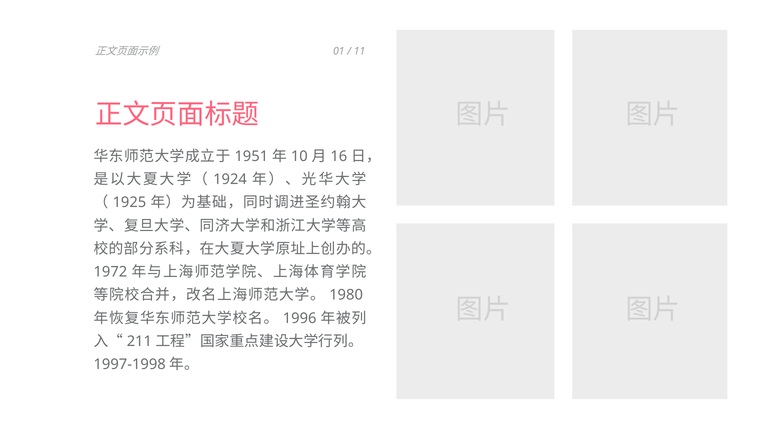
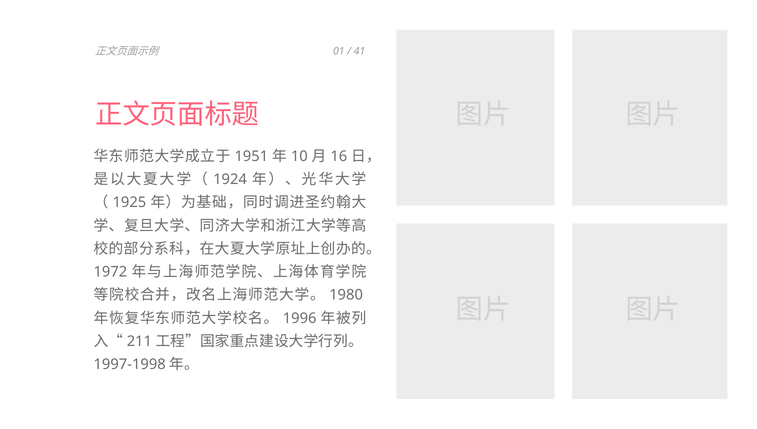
11: 11 -> 41 (360, 51)
